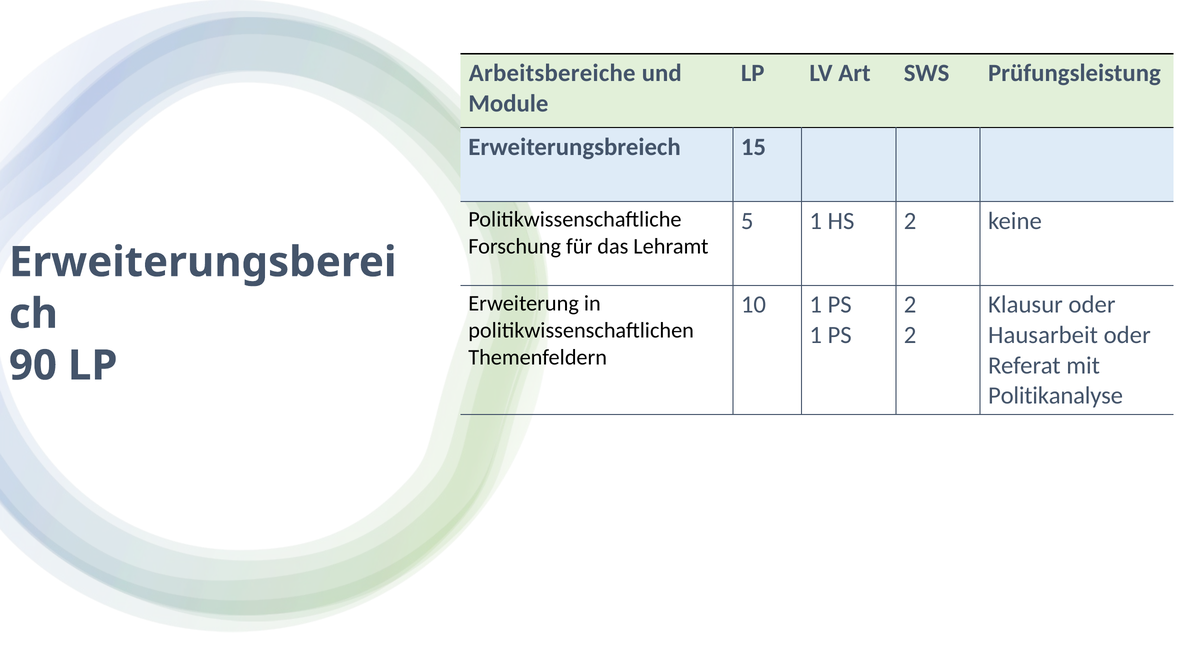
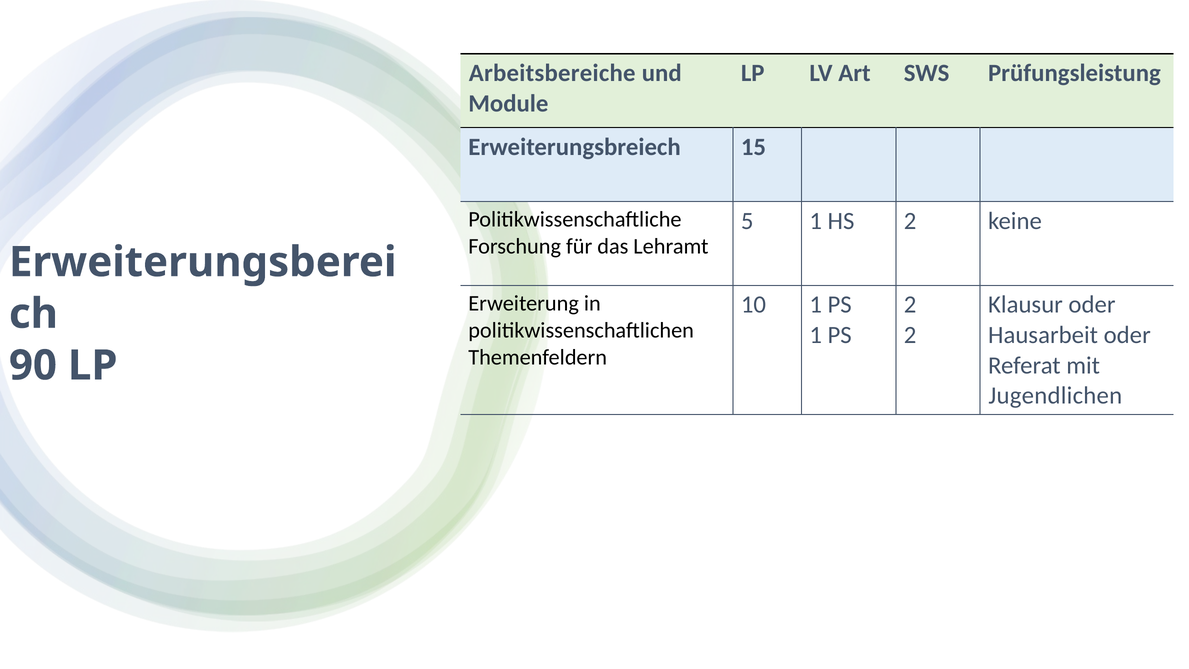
Politikanalyse: Politikanalyse -> Jugendlichen (1055, 396)
